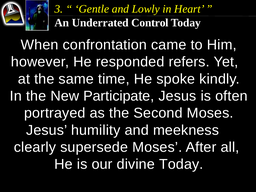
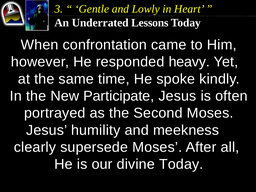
Control: Control -> Lessons (150, 23)
refers: refers -> heavy (189, 62)
